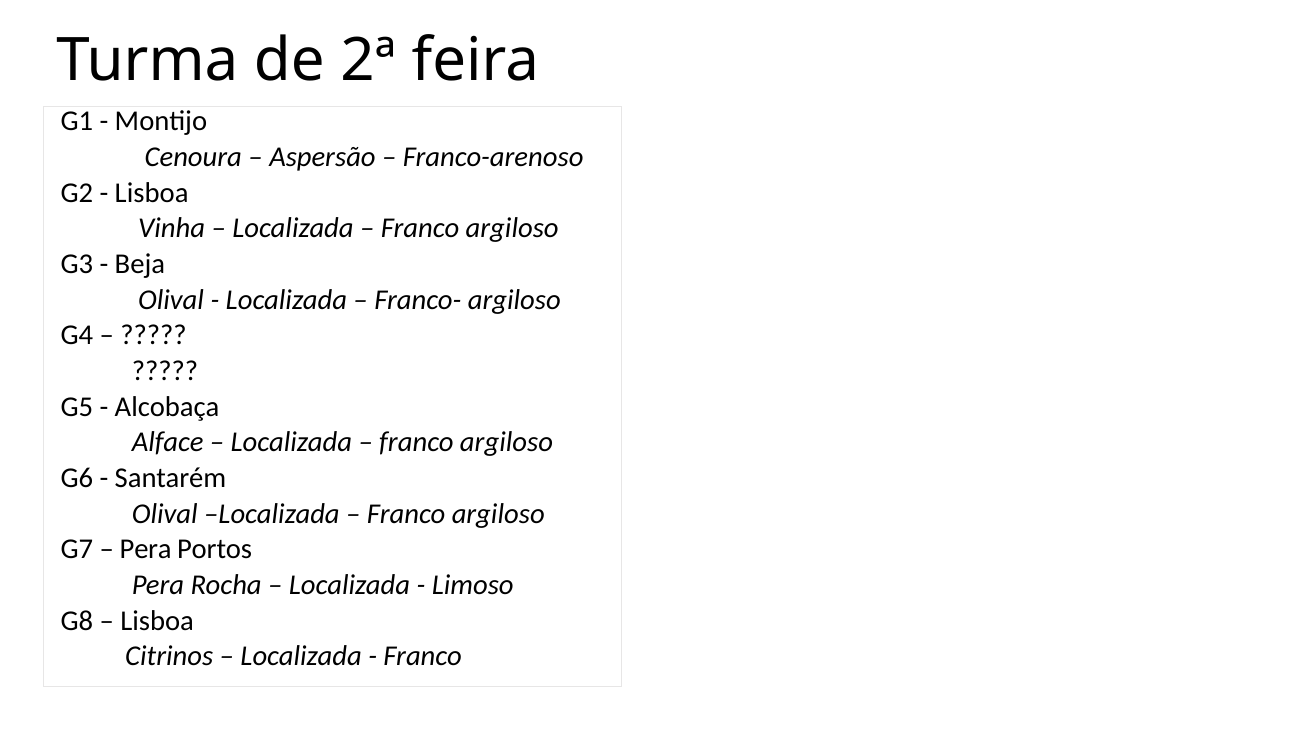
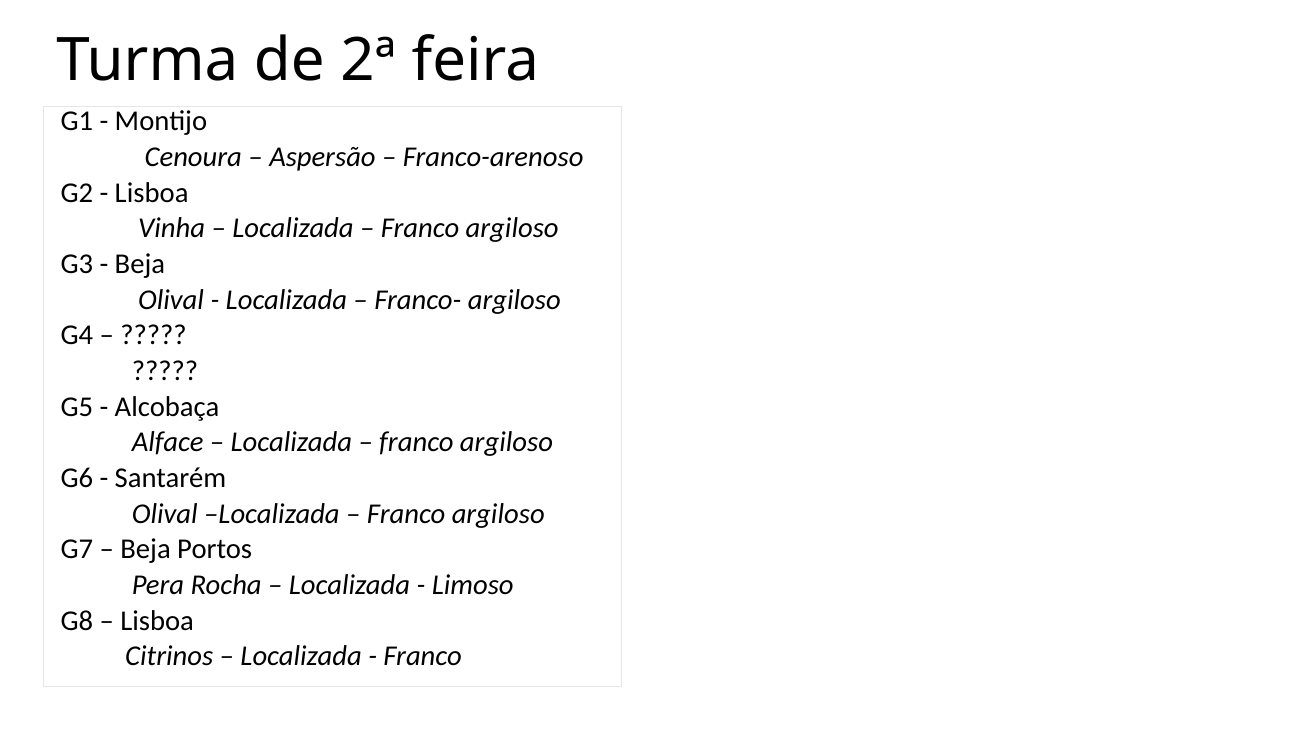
Pera: Pera -> Beja (146, 549)
